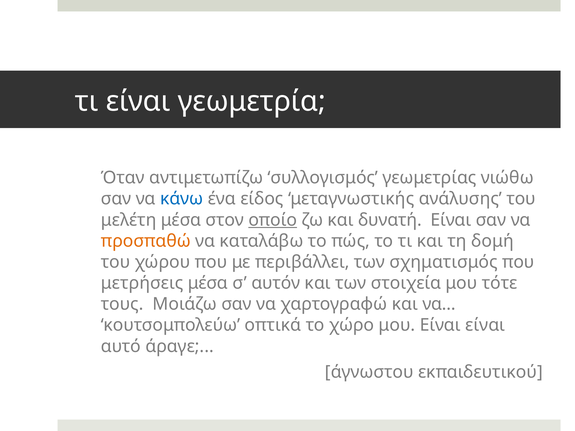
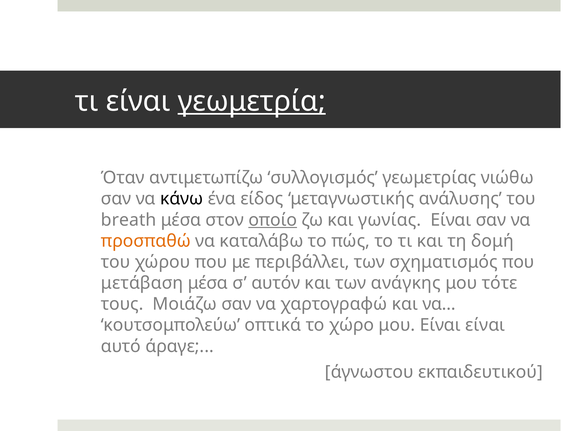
γεωμετρία underline: none -> present (252, 101)
κάνω colour: blue -> black (182, 199)
μελέτη: μελέτη -> breath (129, 220)
δυνατή: δυνατή -> γωνίας (390, 220)
μετρήσεις: μετρήσεις -> μετάβαση (142, 283)
στοιχεία: στοιχεία -> ανάγκης (406, 283)
